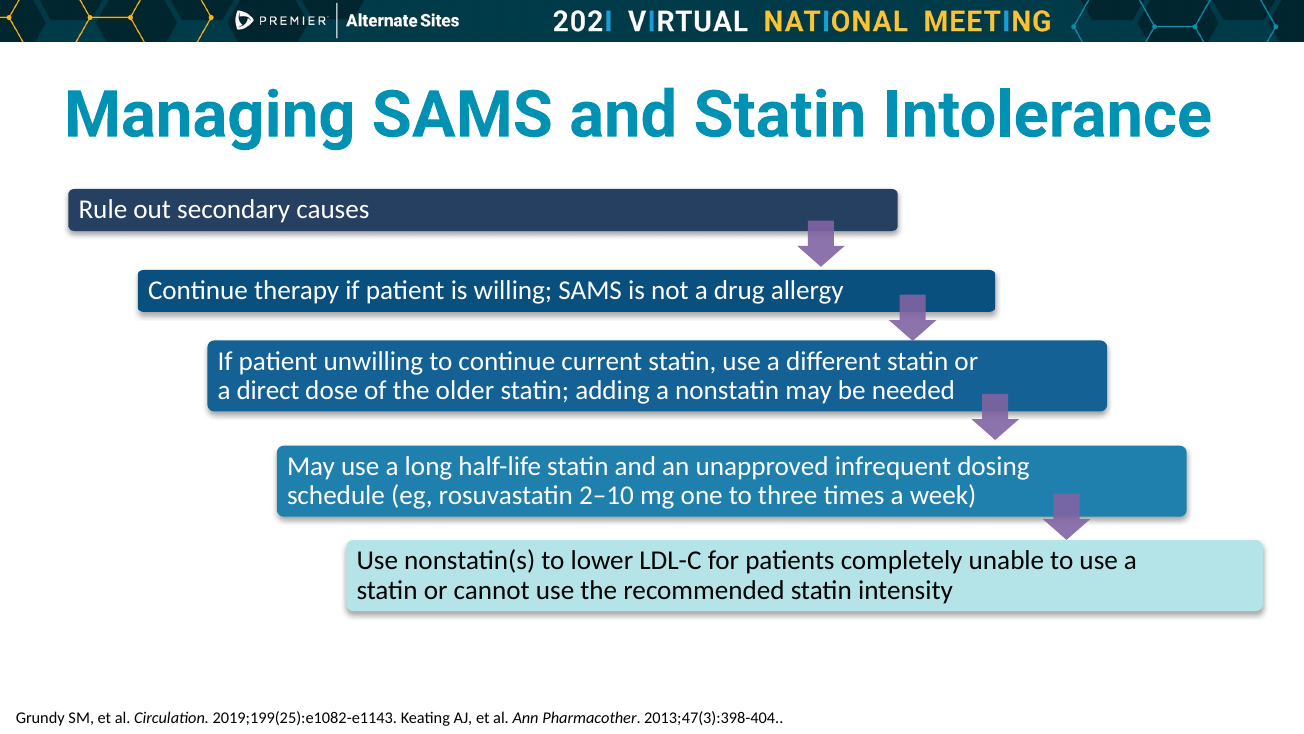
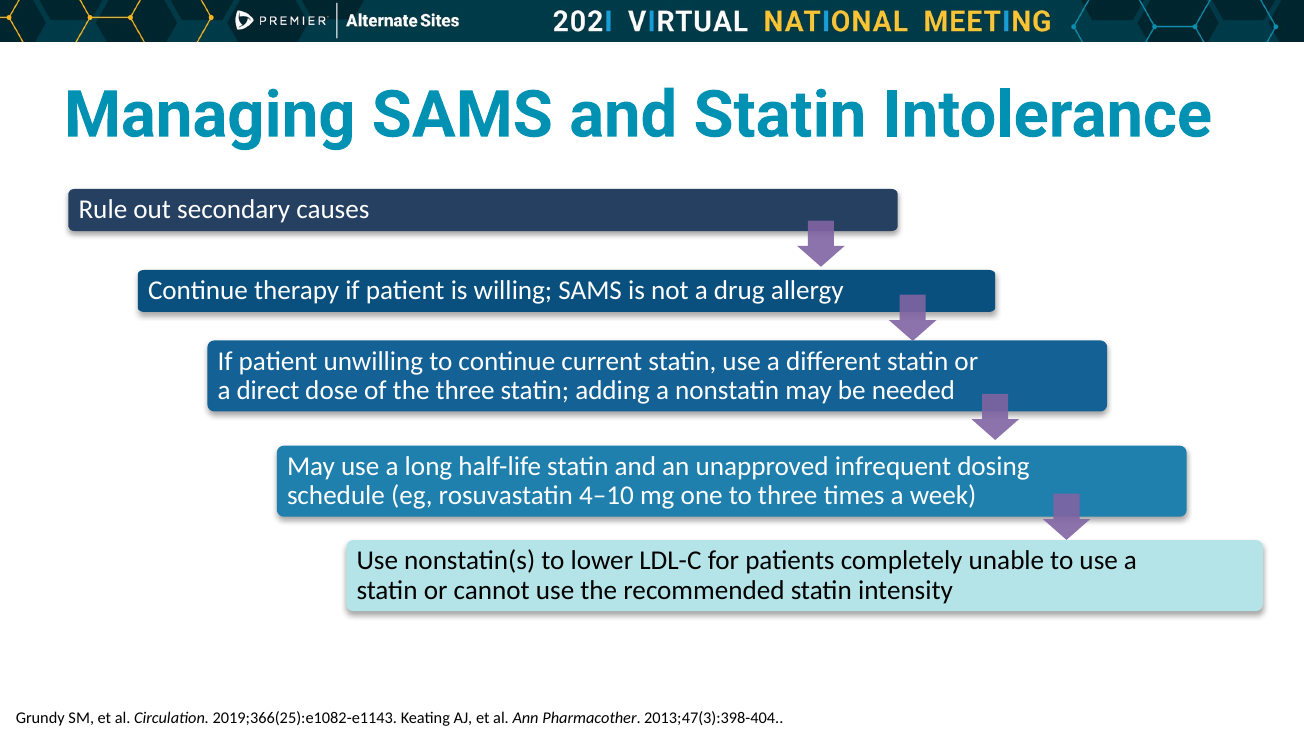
the older: older -> three (465, 390)
2–10: 2–10 -> 4–10 (606, 495)
2019;199(25):e1082-e1143: 2019;199(25):e1082-e1143 -> 2019;366(25):e1082-e1143 (305, 718)
